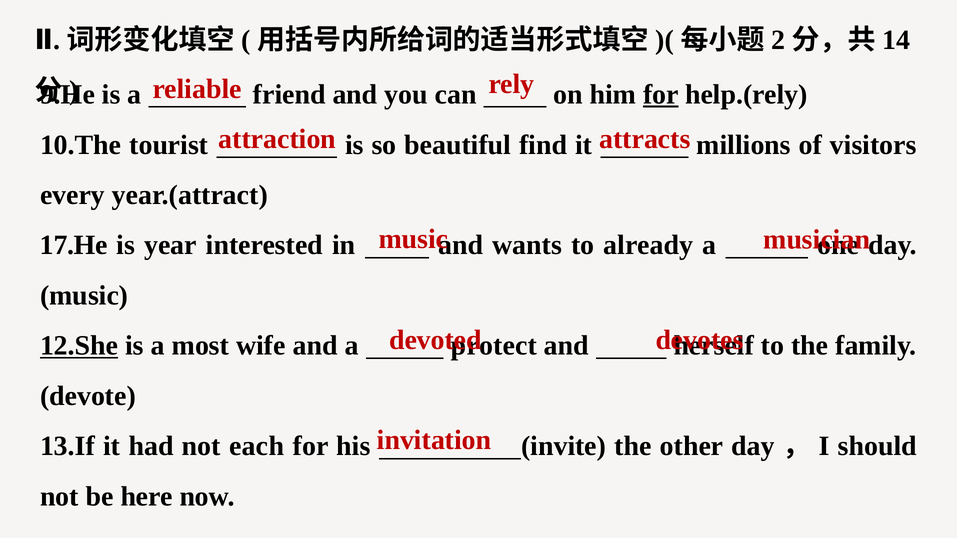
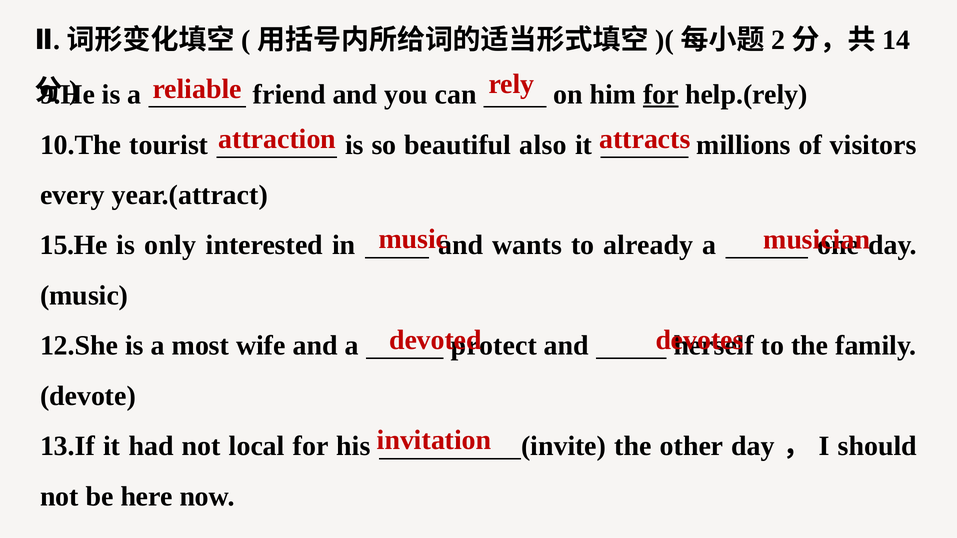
find: find -> also (543, 145)
17.He: 17.He -> 15.He (74, 245)
year: year -> only (170, 245)
12.She underline: present -> none (79, 346)
each: each -> local (257, 447)
